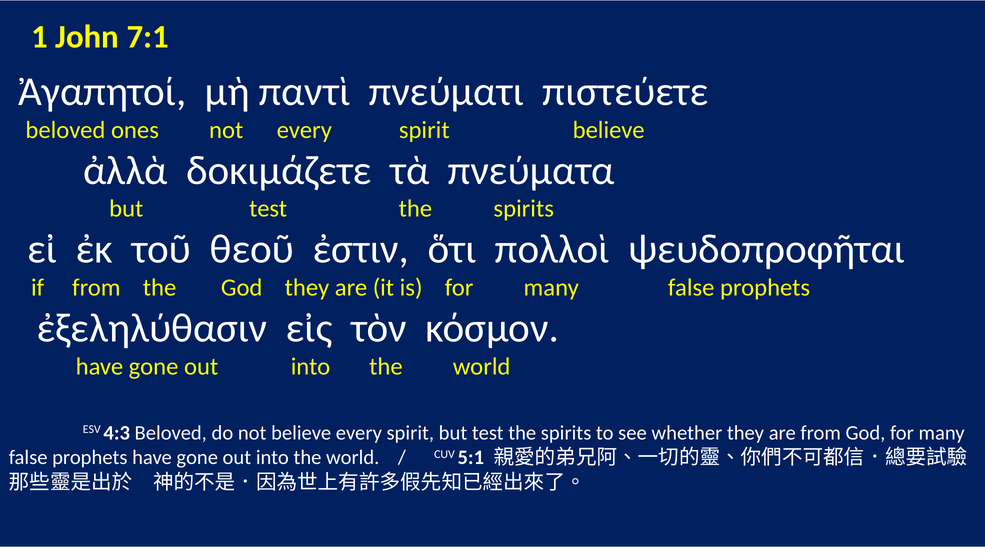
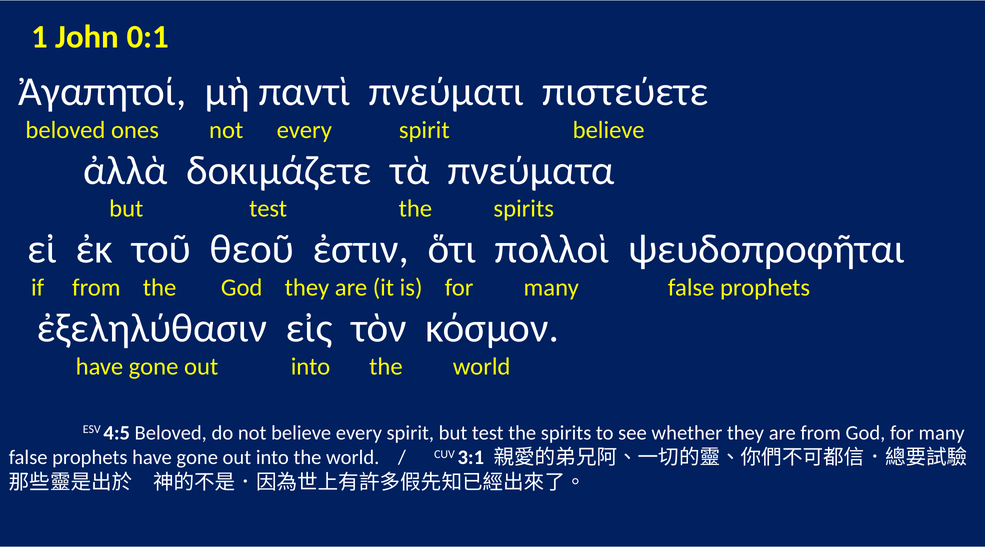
7:1: 7:1 -> 0:1 (148, 37)
4:3: 4:3 -> 4:5 (117, 433)
5:1: 5:1 -> 3:1 (471, 458)
